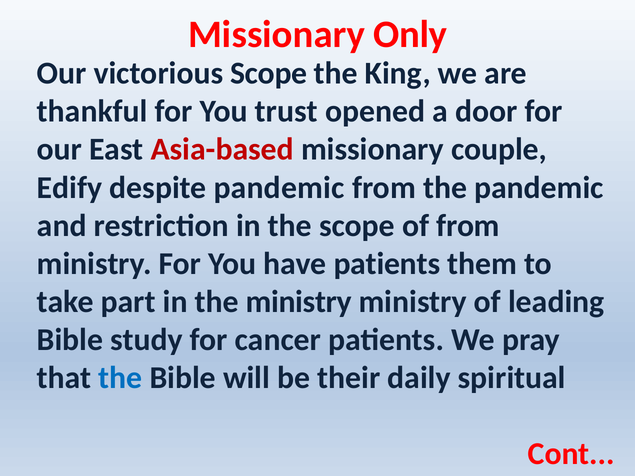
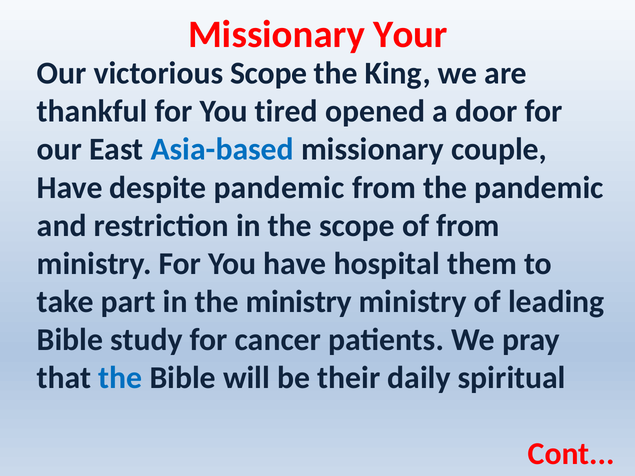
Only: Only -> Your (410, 34)
trust: trust -> tired (286, 111)
Asia-based colour: red -> blue (222, 150)
Edify: Edify -> Have (70, 188)
have patients: patients -> hospital (387, 264)
